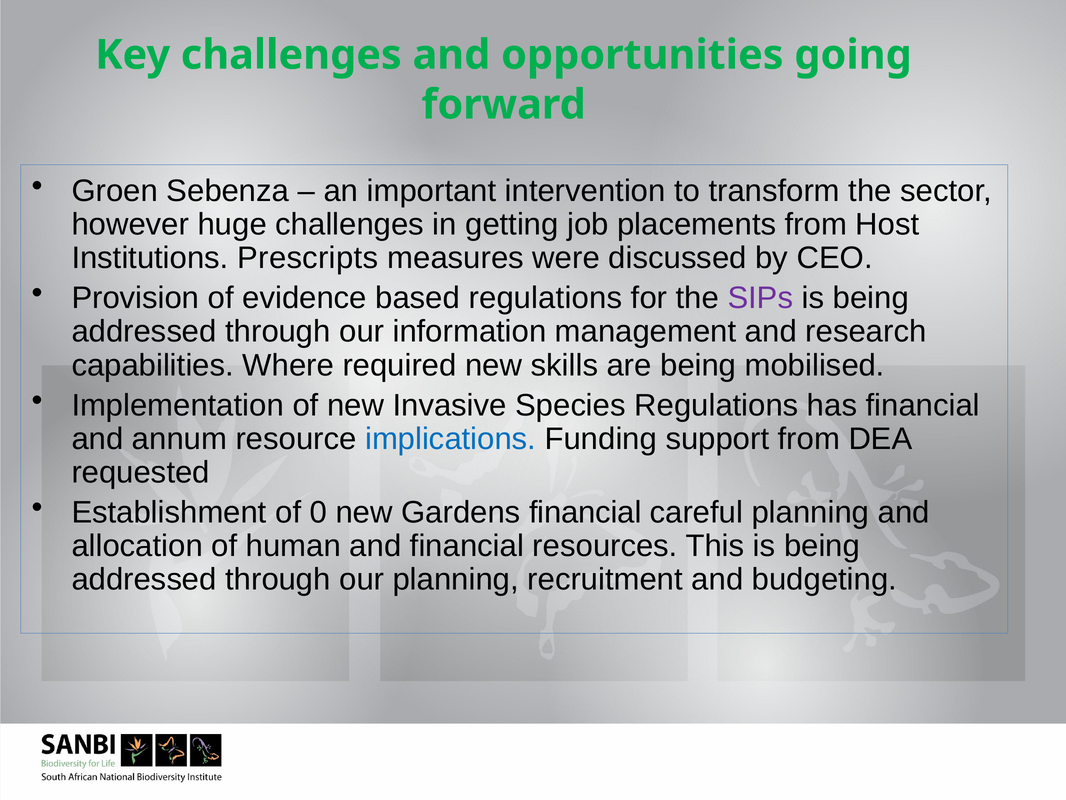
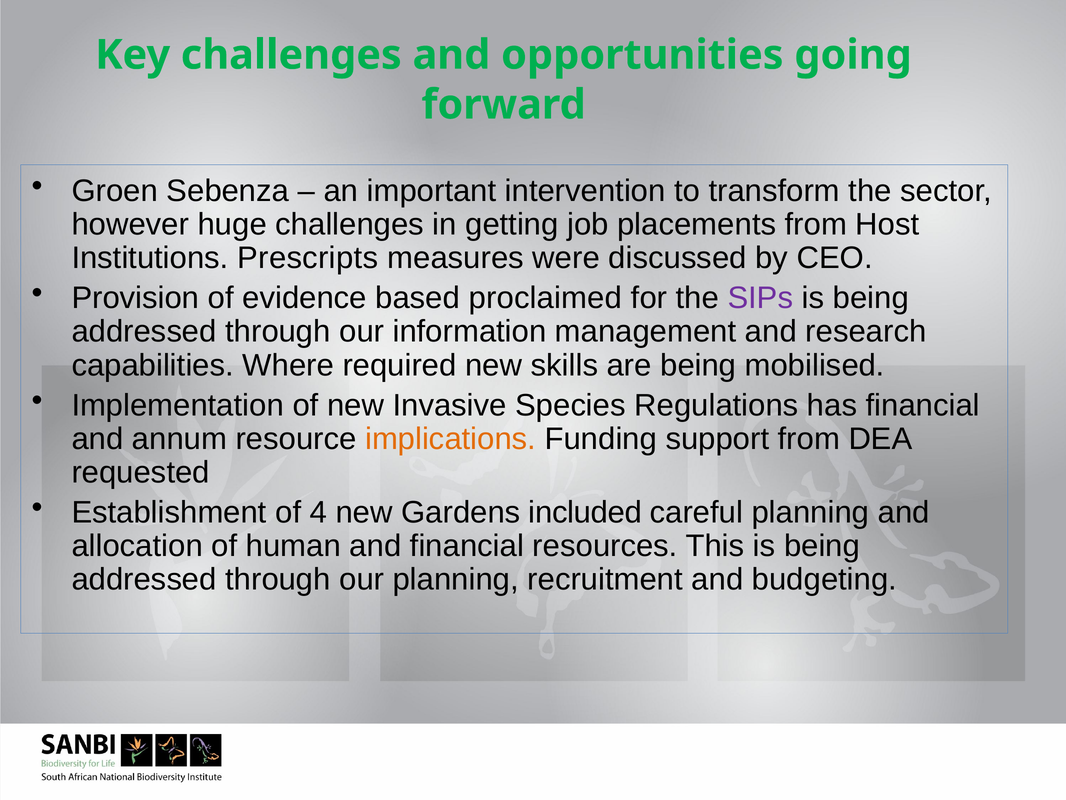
based regulations: regulations -> proclaimed (545, 298)
implications colour: blue -> orange (451, 439)
0: 0 -> 4 (318, 512)
Gardens financial: financial -> included (585, 512)
